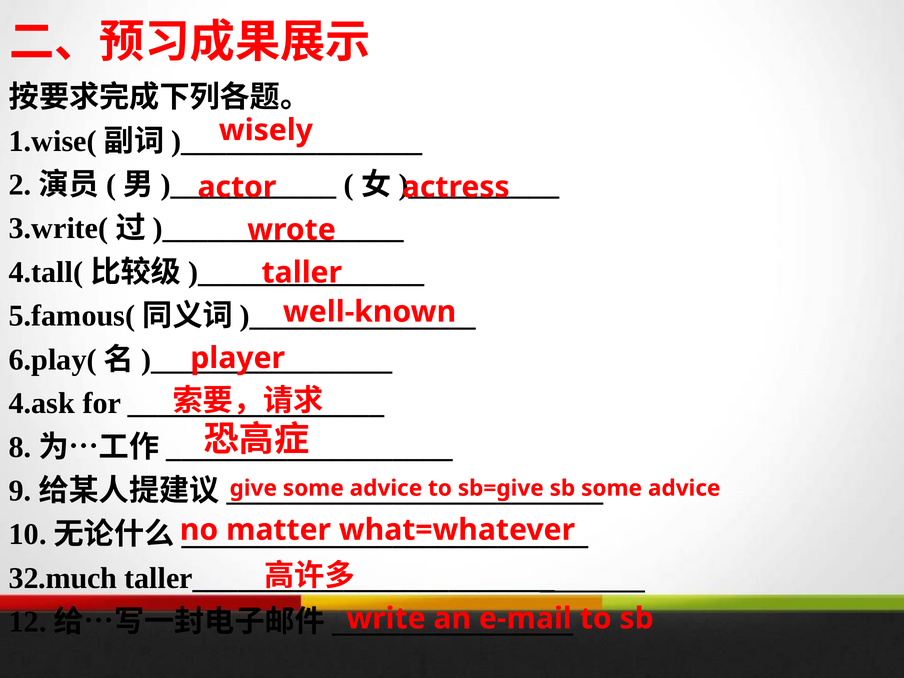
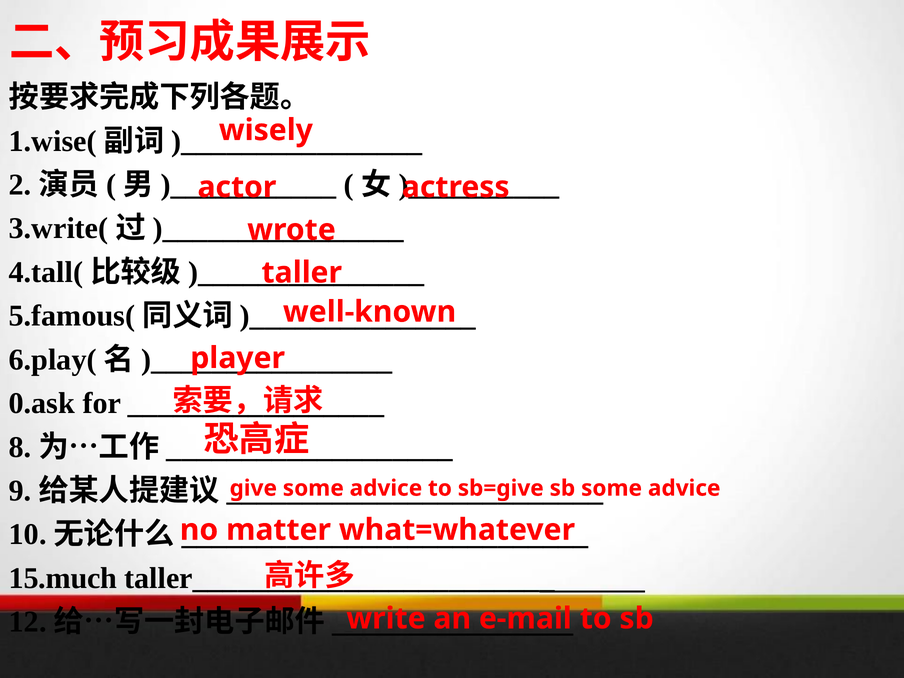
4.ask: 4.ask -> 0.ask (42, 403)
32.much: 32.much -> 15.much (63, 578)
